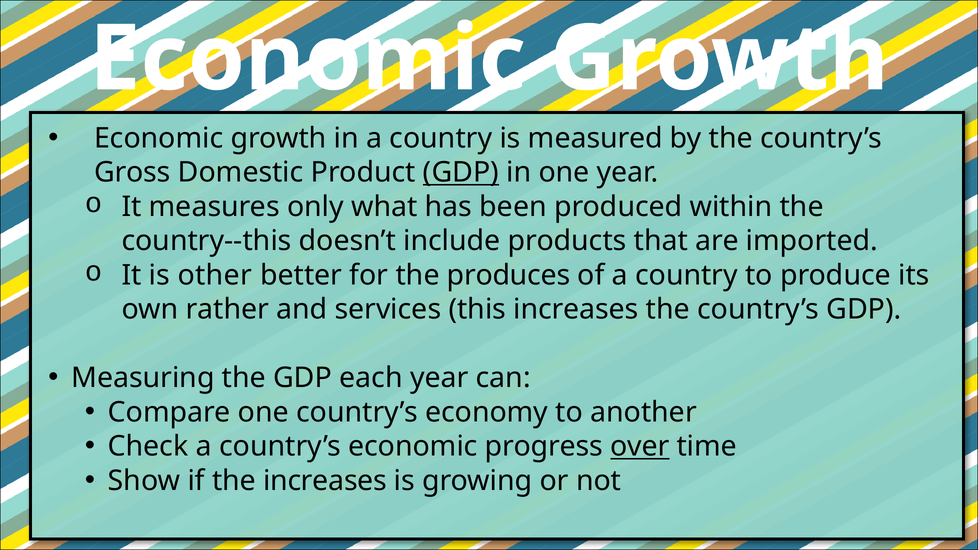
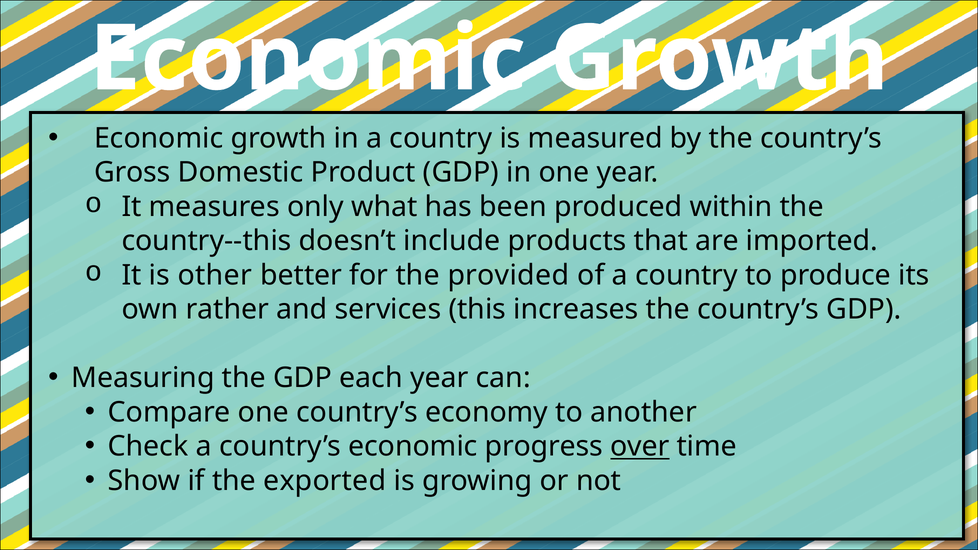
GDP underline: present -> none (461, 173)
produces: produces -> provided (508, 275)
the increases: increases -> exported (325, 481)
